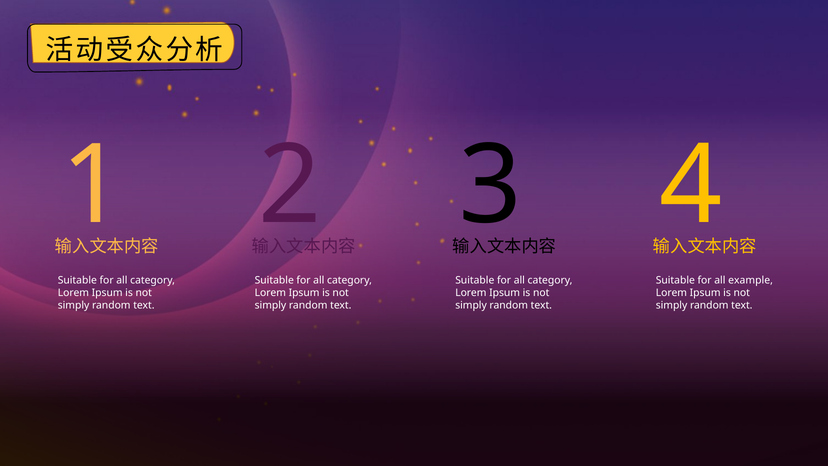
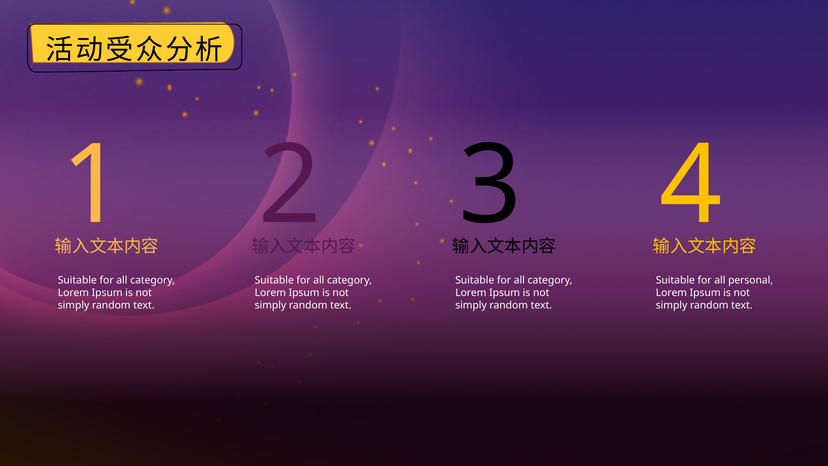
example: example -> personal (751, 280)
